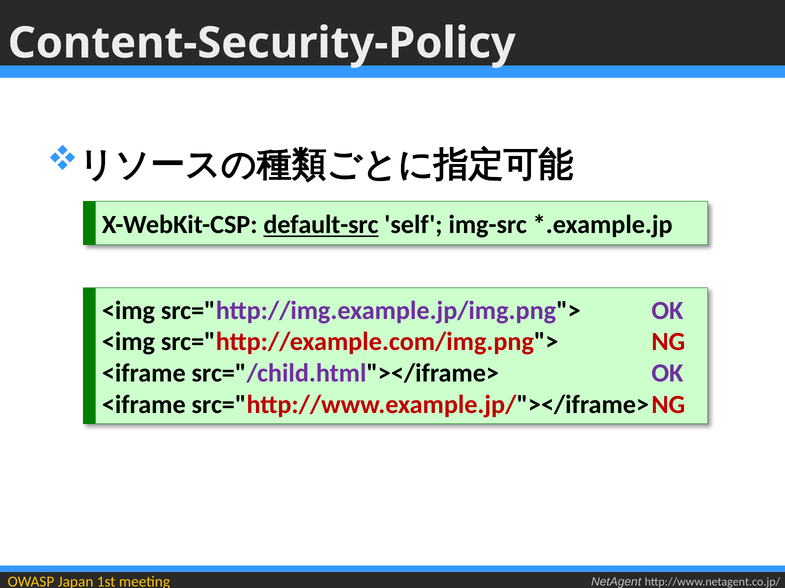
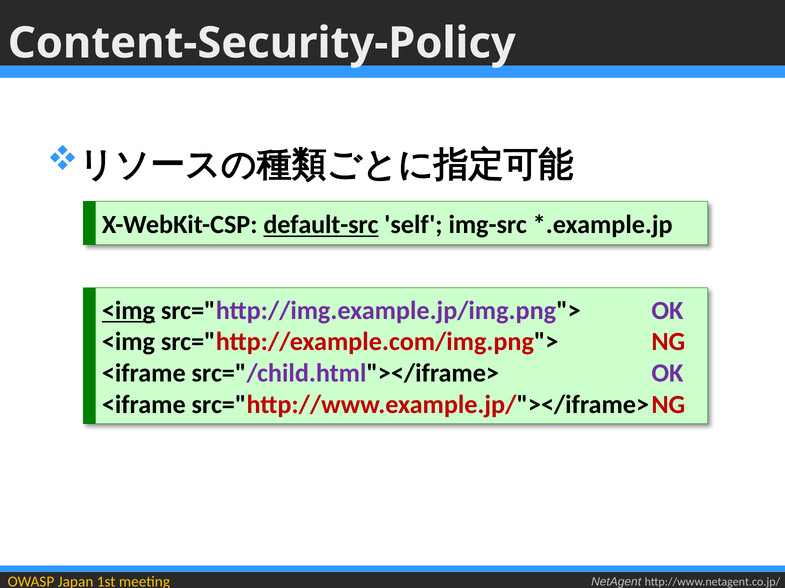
<img underline: none -> present (128, 311)
